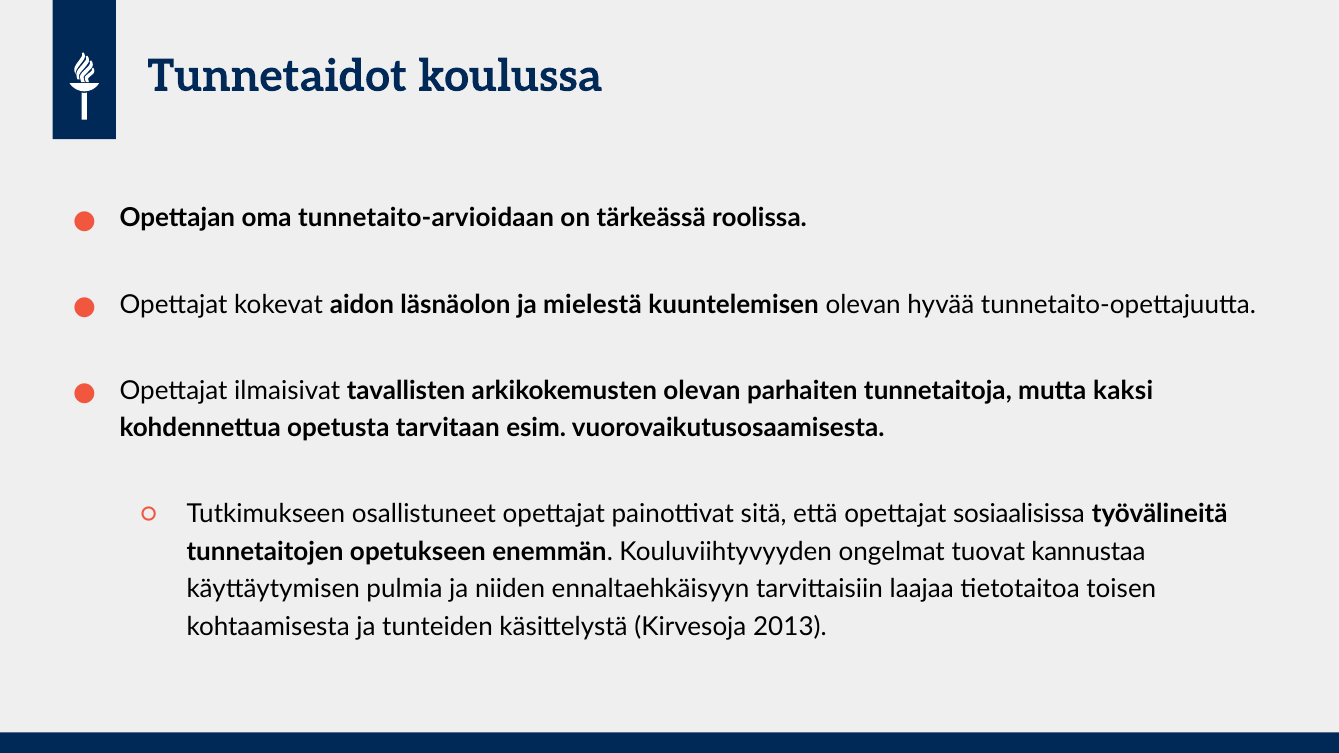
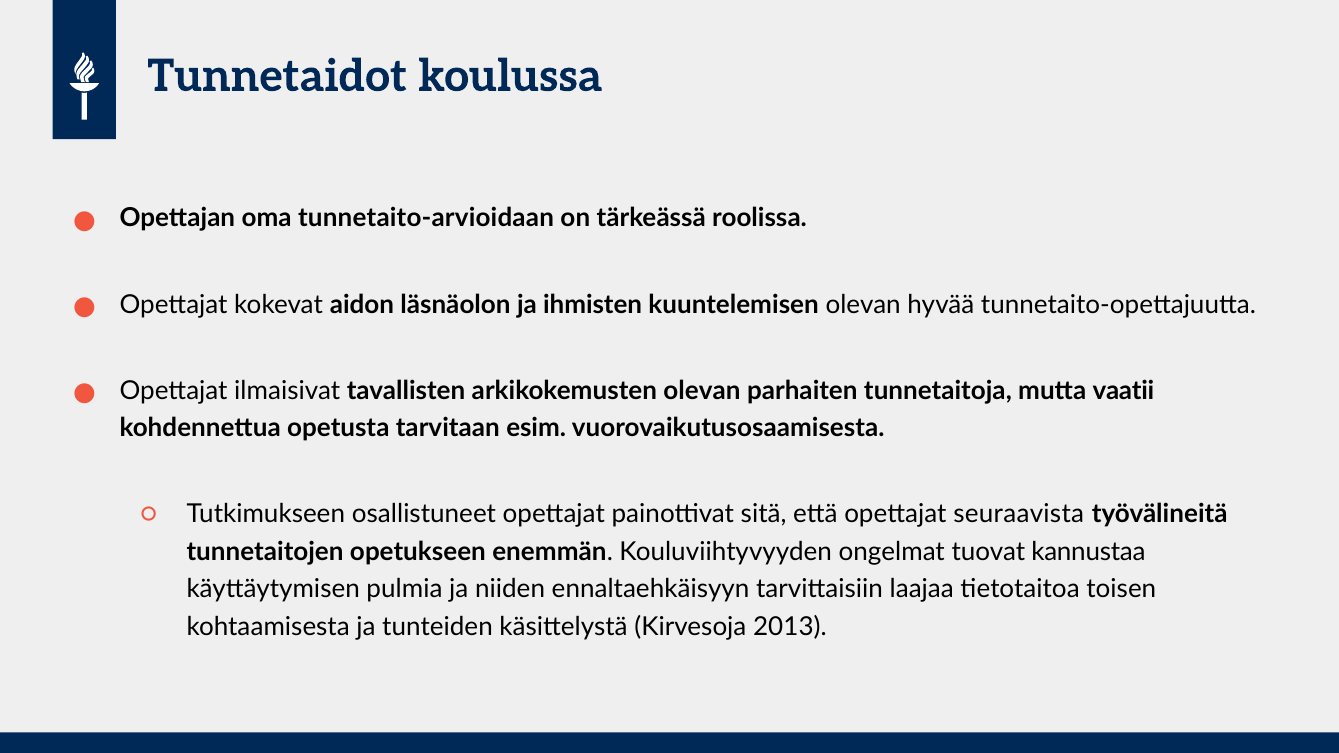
mielestä: mielestä -> ihmisten (593, 305)
kaksi: kaksi -> vaatii (1123, 391)
sosiaalisissa: sosiaalisissa -> seuraavista (1019, 514)
